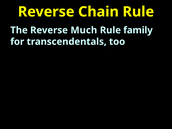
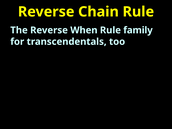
Much: Much -> When (84, 30)
